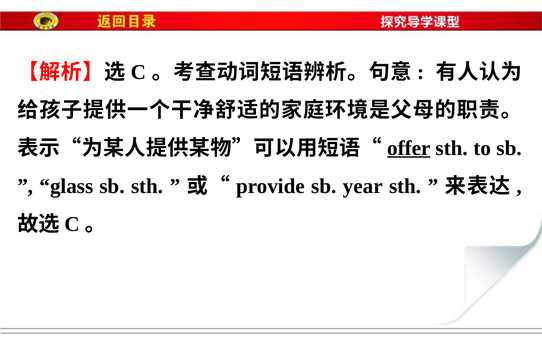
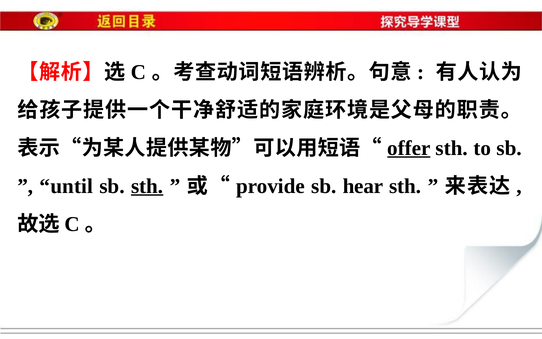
glass: glass -> until (66, 186)
sth underline: none -> present (147, 186)
year: year -> hear (363, 186)
